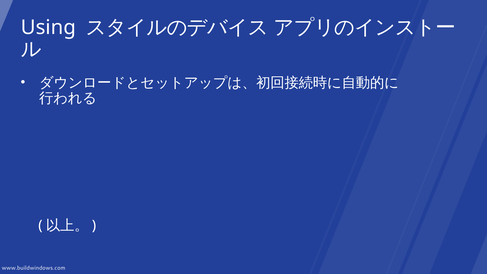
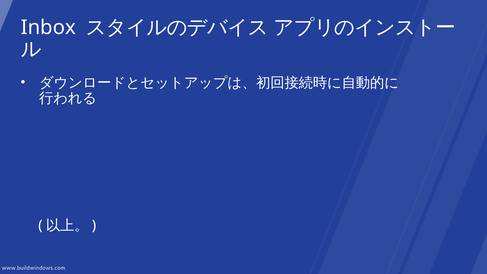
Using: Using -> Inbox (48, 27)
